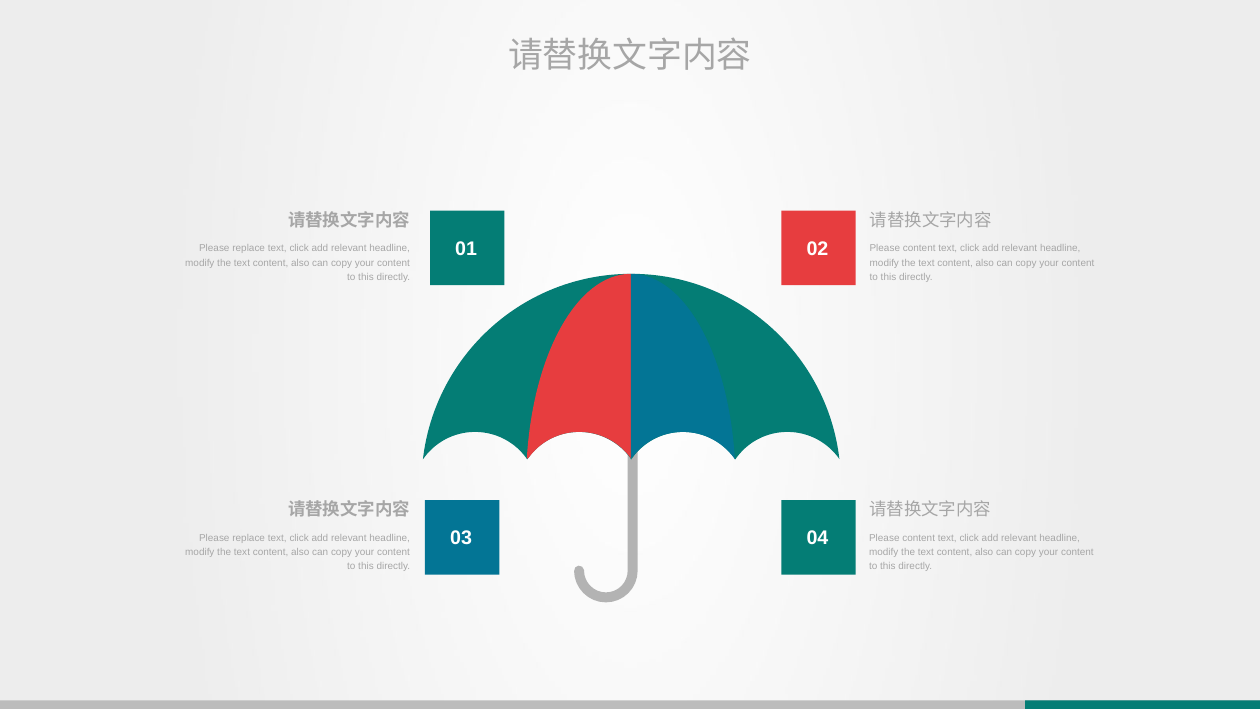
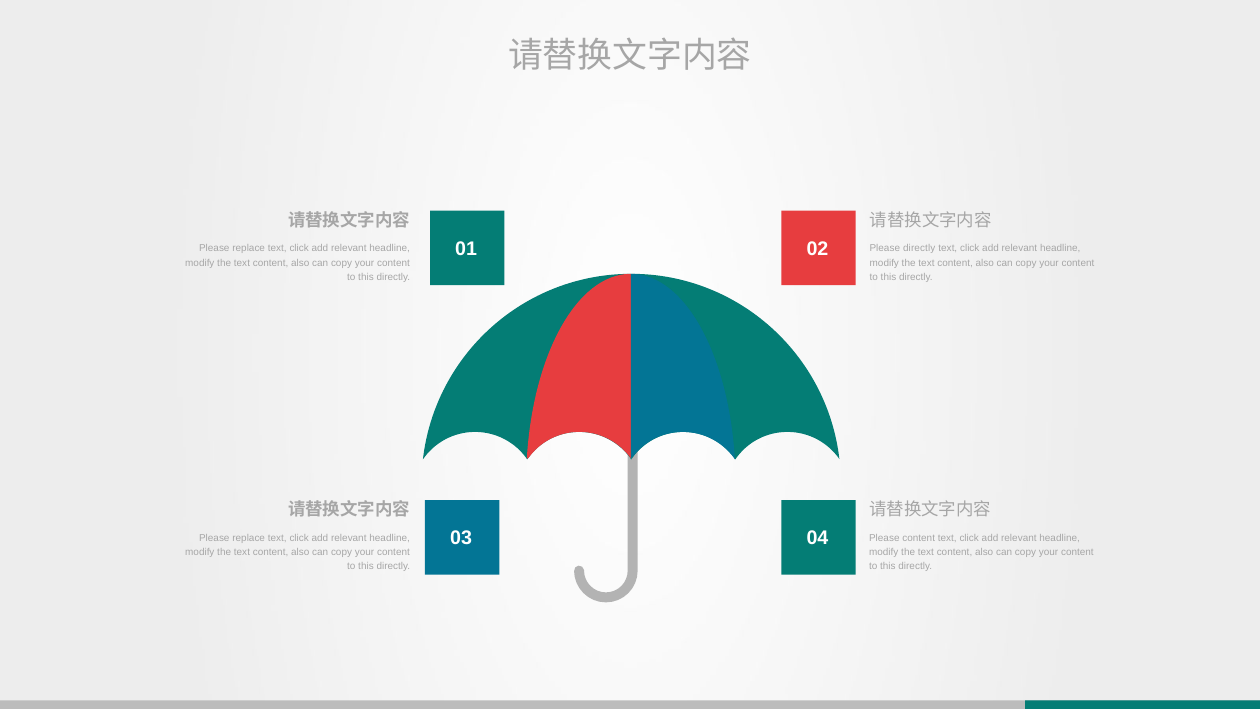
content: content -> directly (919, 248)
